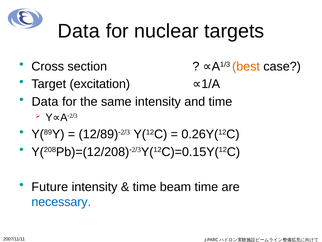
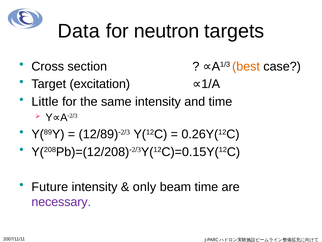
nuclear: nuclear -> neutron (167, 31)
Data: Data -> Little (45, 101)
time: time -> only (144, 187)
necessary colour: blue -> purple (61, 202)
